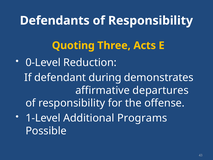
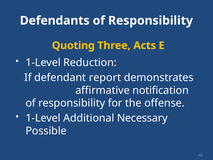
0-Level: 0-Level -> 1-Level (43, 62)
during: during -> report (105, 77)
departures: departures -> notification (161, 90)
Programs: Programs -> Necessary (142, 118)
